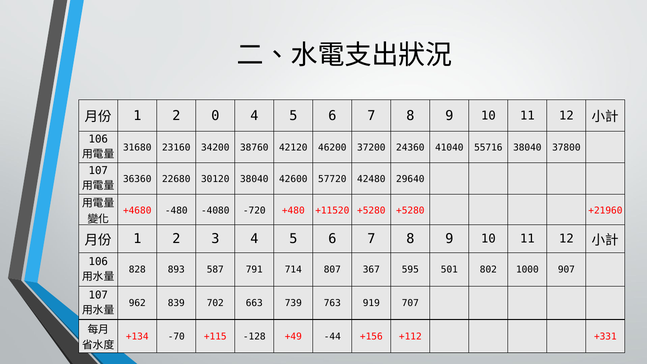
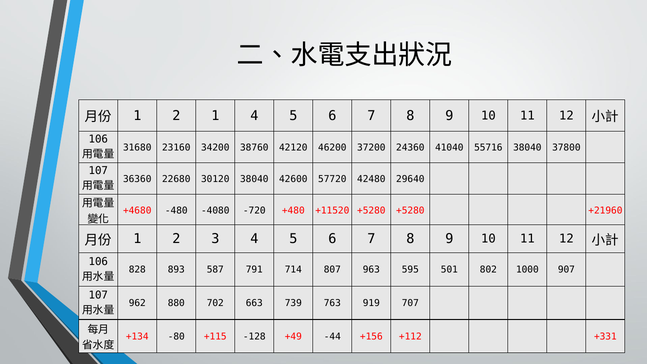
2 0: 0 -> 1 (215, 116)
367: 367 -> 963 (371, 270)
839: 839 -> 880 (176, 303)
-70: -70 -> -80 (176, 337)
